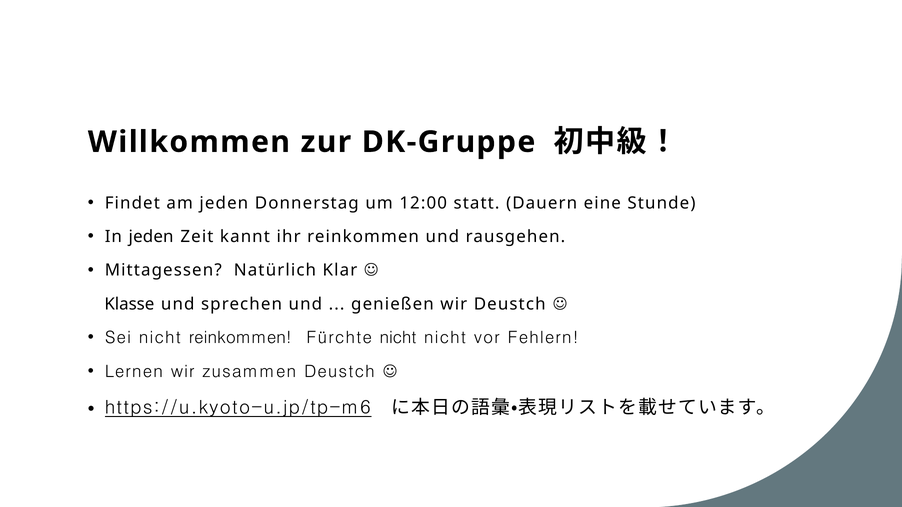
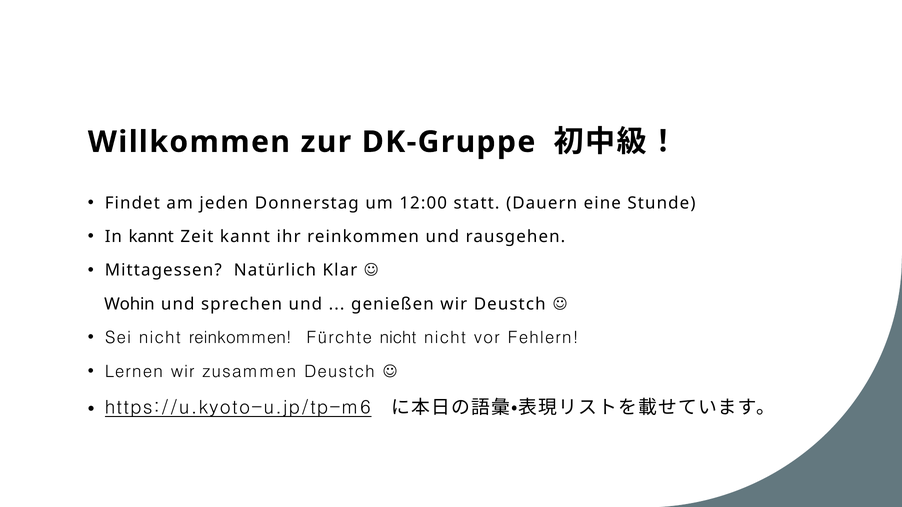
In jeden: jeden -> kannt (151, 237)
Klasse: Klasse -> Wohin (129, 304)
